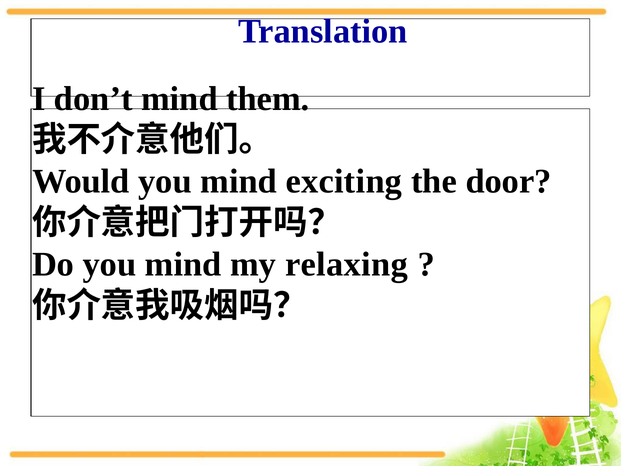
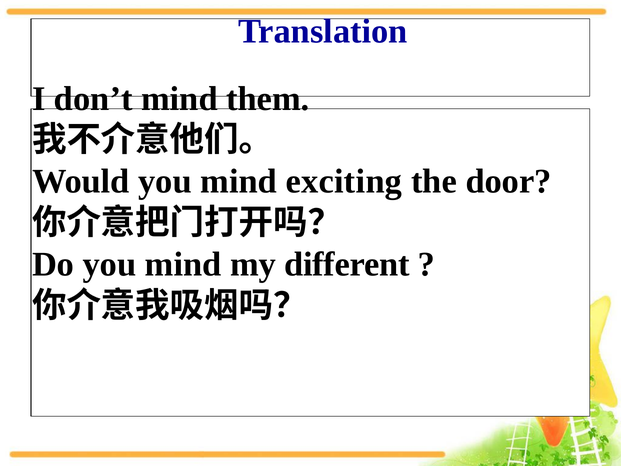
relaxing: relaxing -> different (347, 264)
